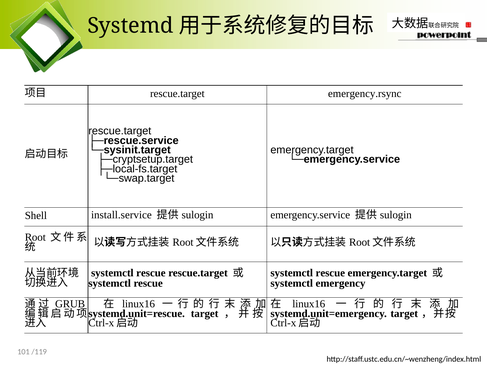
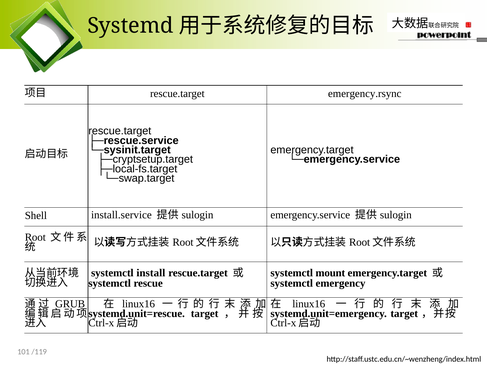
rescue: rescue -> install (151, 272)
rescue: rescue -> mount (330, 272)
